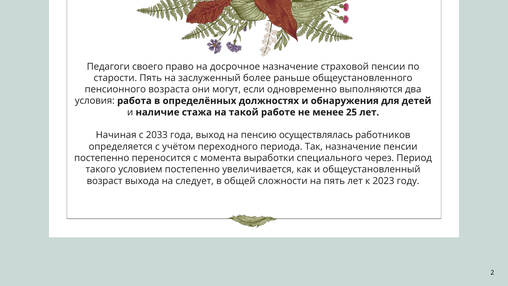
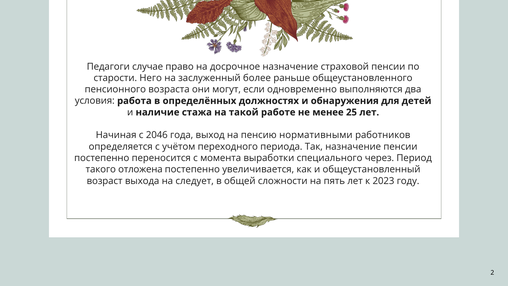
своего: своего -> случае (148, 66)
старости Пять: Пять -> Него (151, 78)
2033: 2033 -> 2046 (157, 135)
осуществлялась: осуществлялась -> нормативными (316, 135)
условием: условием -> отложена (140, 169)
